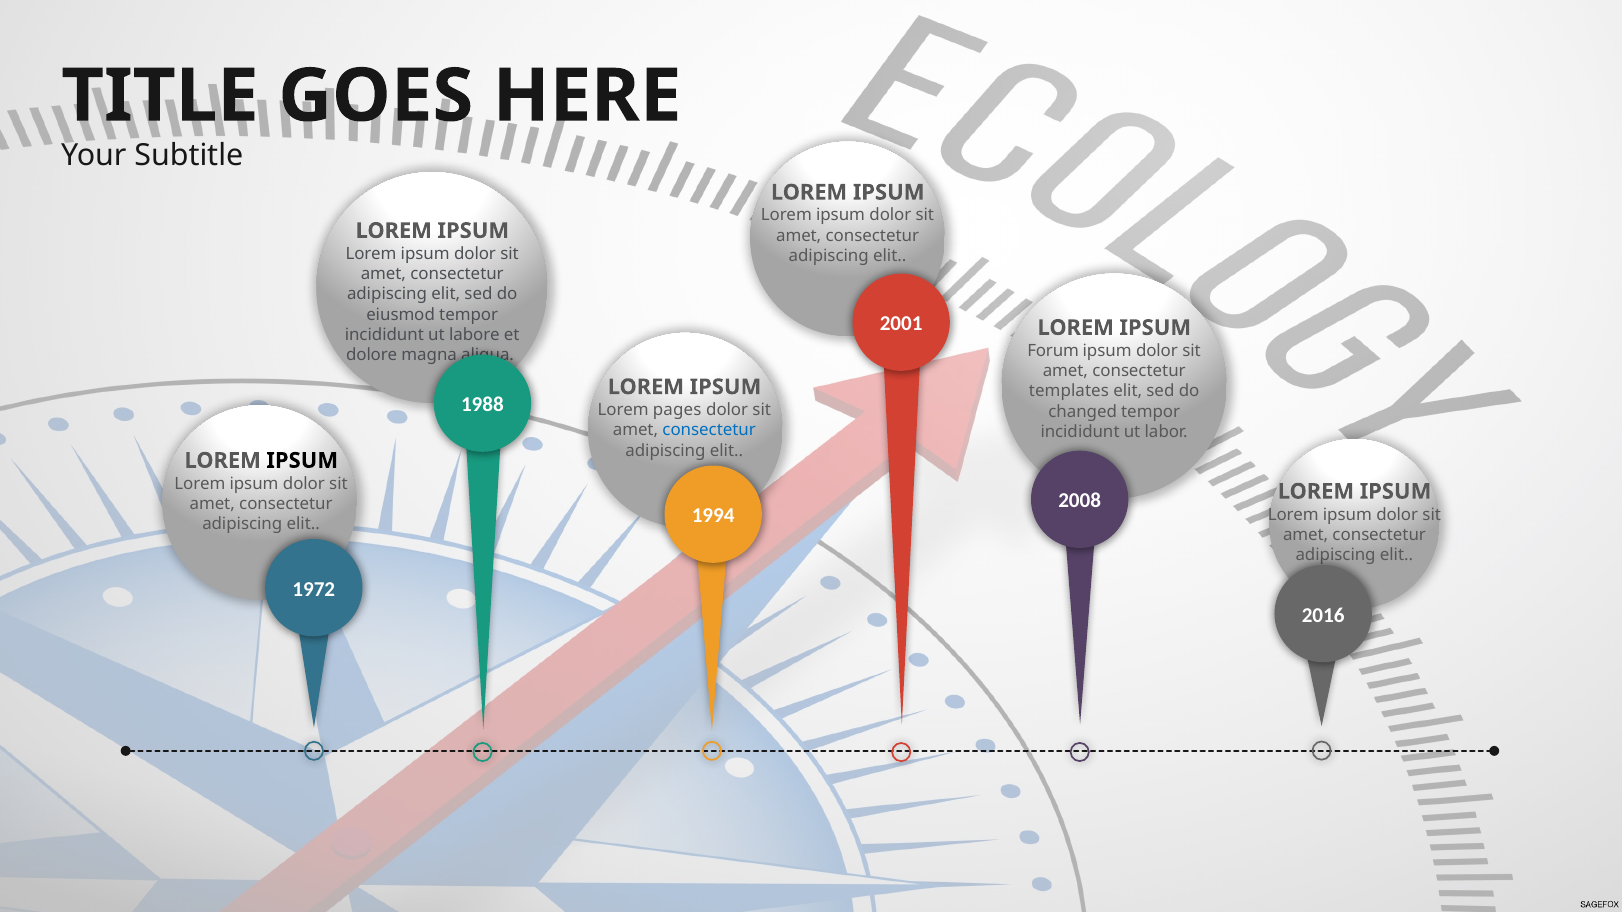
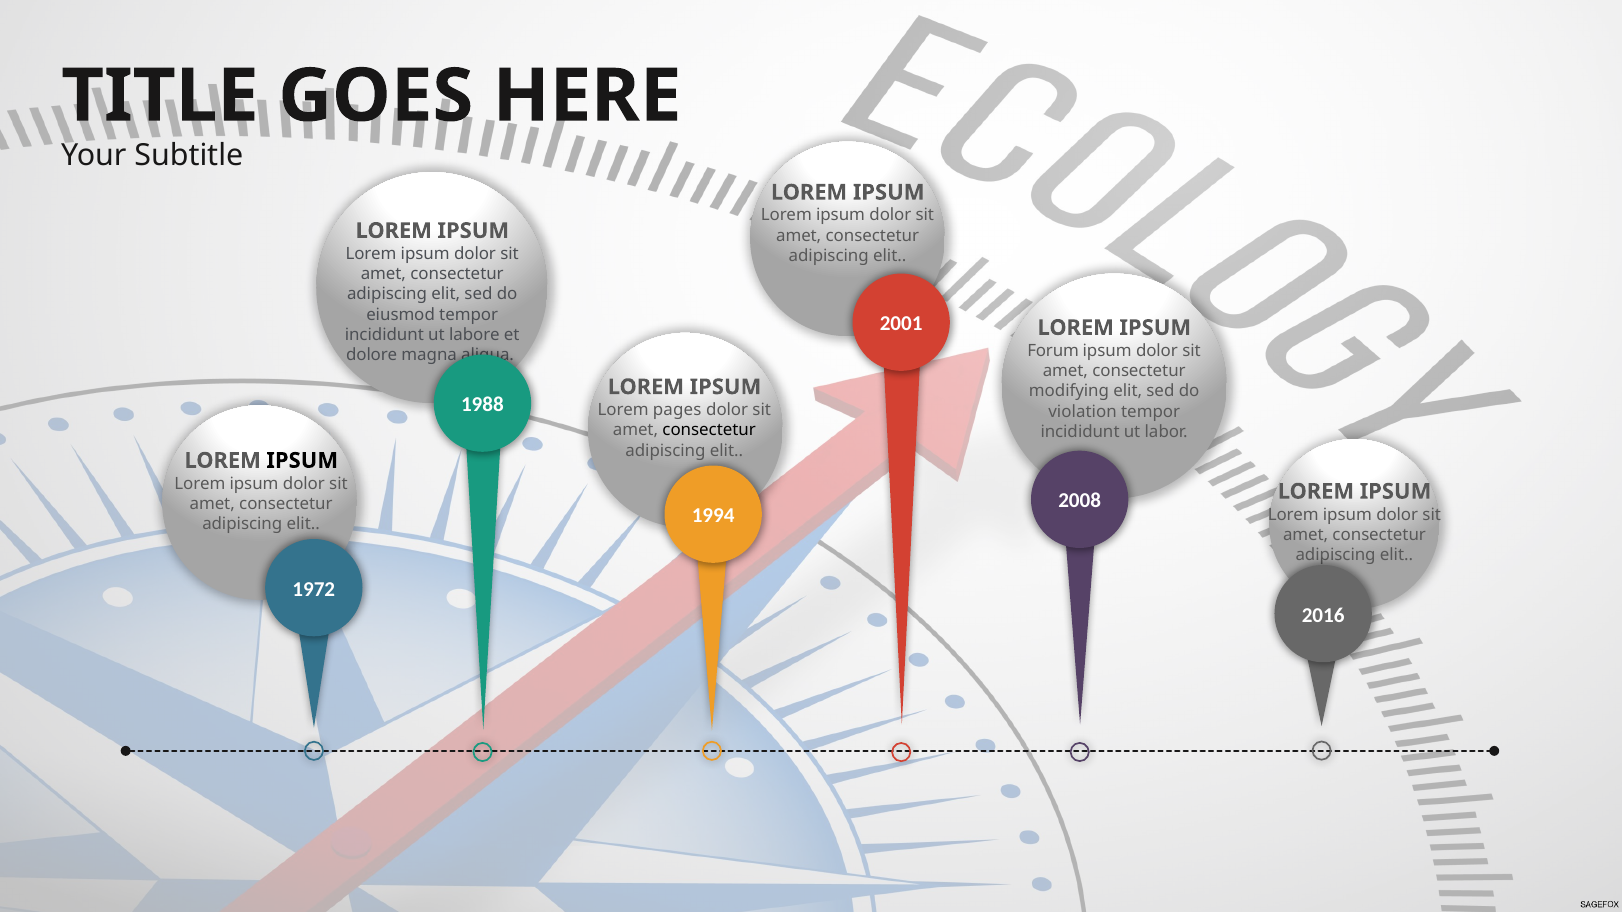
templates: templates -> modifying (1069, 391)
changed: changed -> violation (1083, 412)
consectetur colour: blue -> black (709, 430)
